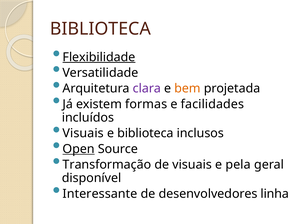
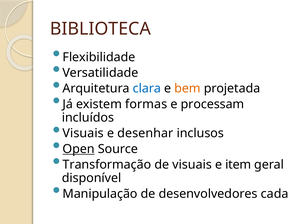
Flexibilidade underline: present -> none (99, 57)
clara colour: purple -> blue (147, 89)
facilidades: facilidades -> processam (212, 104)
e biblioteca: biblioteca -> desenhar (145, 133)
pela: pela -> item (238, 165)
Interessante: Interessante -> Manipulação (100, 194)
linha: linha -> cada (275, 194)
